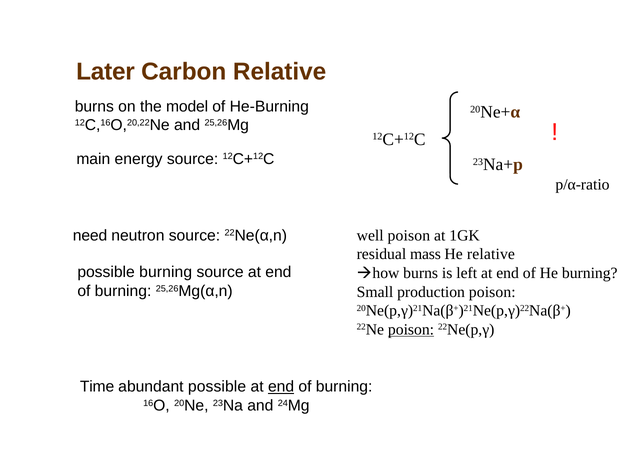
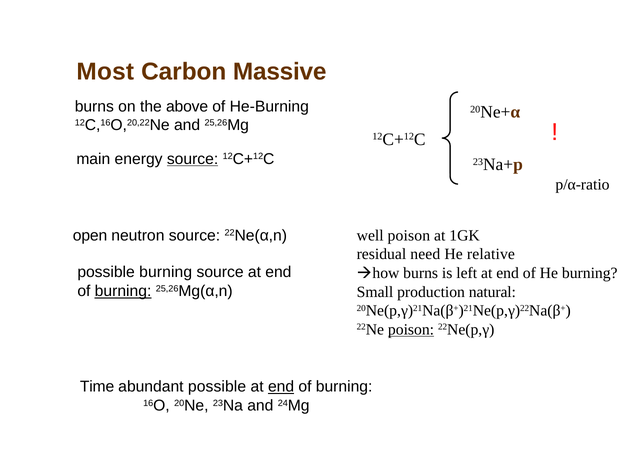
Later: Later -> Most (105, 72)
Carbon Relative: Relative -> Massive (280, 72)
model: model -> above (187, 107)
source underline: none -> present (193, 159)
need: need -> open (90, 236)
mass: mass -> need (425, 254)
burning underline: none -> present (123, 291)
production poison: poison -> natural (492, 292)
